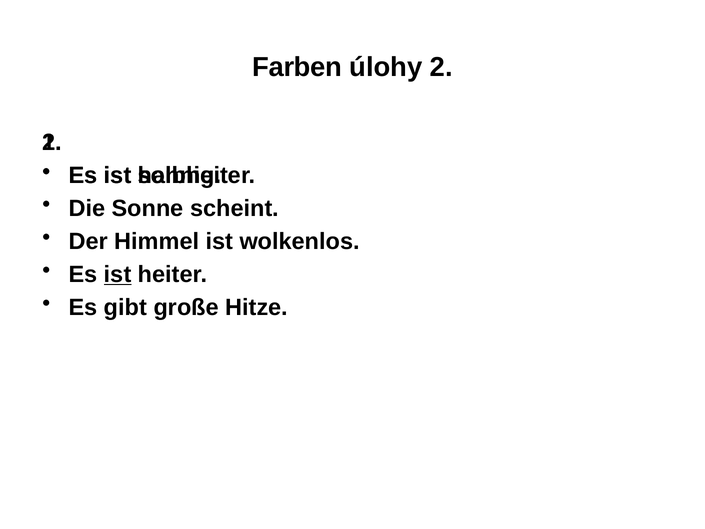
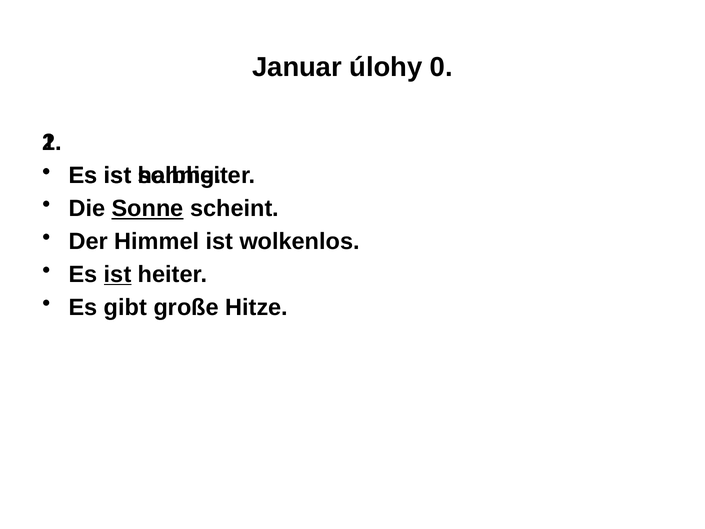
Farben: Farben -> Januar (297, 67)
úlohy 2: 2 -> 0 (441, 67)
Sonne underline: none -> present (148, 208)
